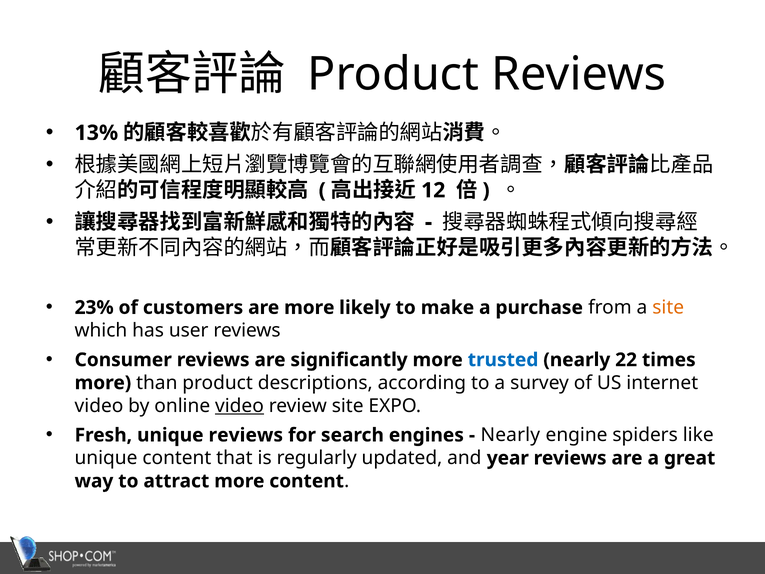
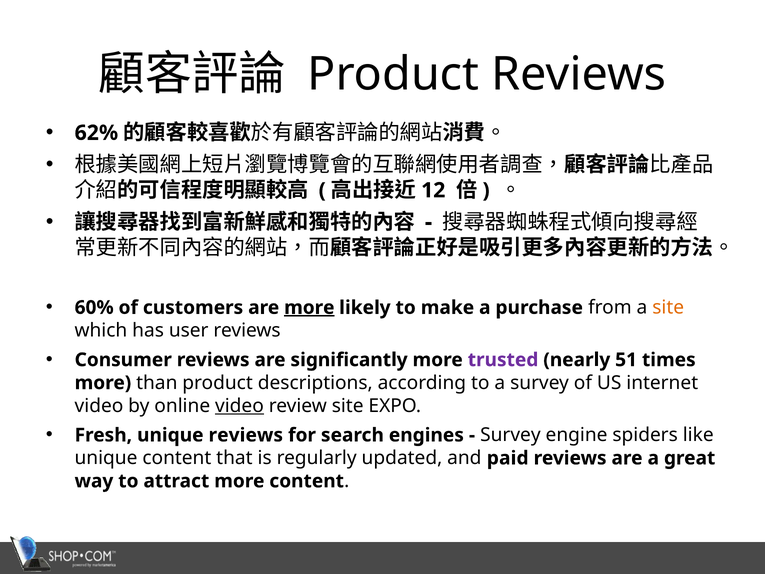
13%: 13% -> 62% (96, 133)
23%: 23% -> 60% (94, 307)
more underline: none -> present (309, 307)
trusted colour: blue -> purple (503, 360)
22: 22 -> 51 (626, 360)
Nearly: Nearly -> Survey (510, 435)
year: year -> paid (508, 458)
